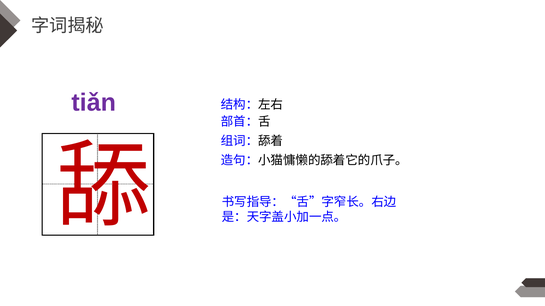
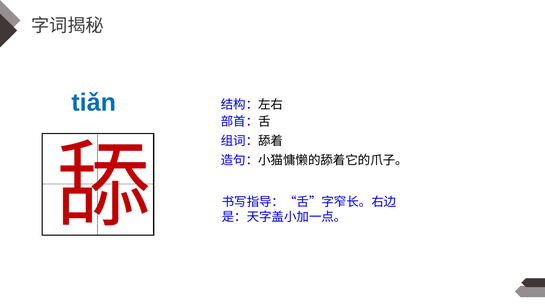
tiǎn colour: purple -> blue (94, 103)
